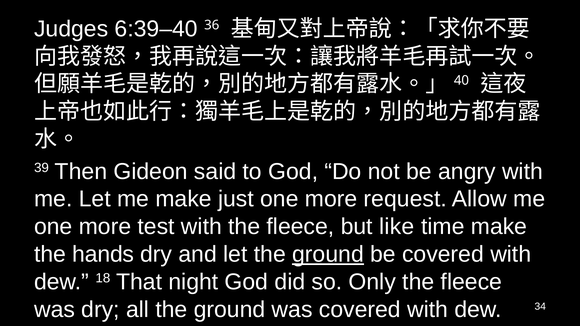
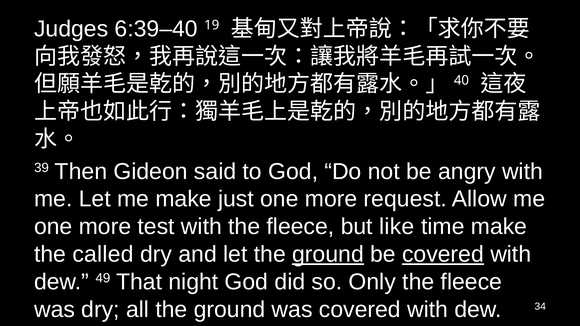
36: 36 -> 19 (212, 25)
hands: hands -> called (103, 254)
covered underline: none -> present (443, 254)
18: 18 -> 49 (103, 278)
